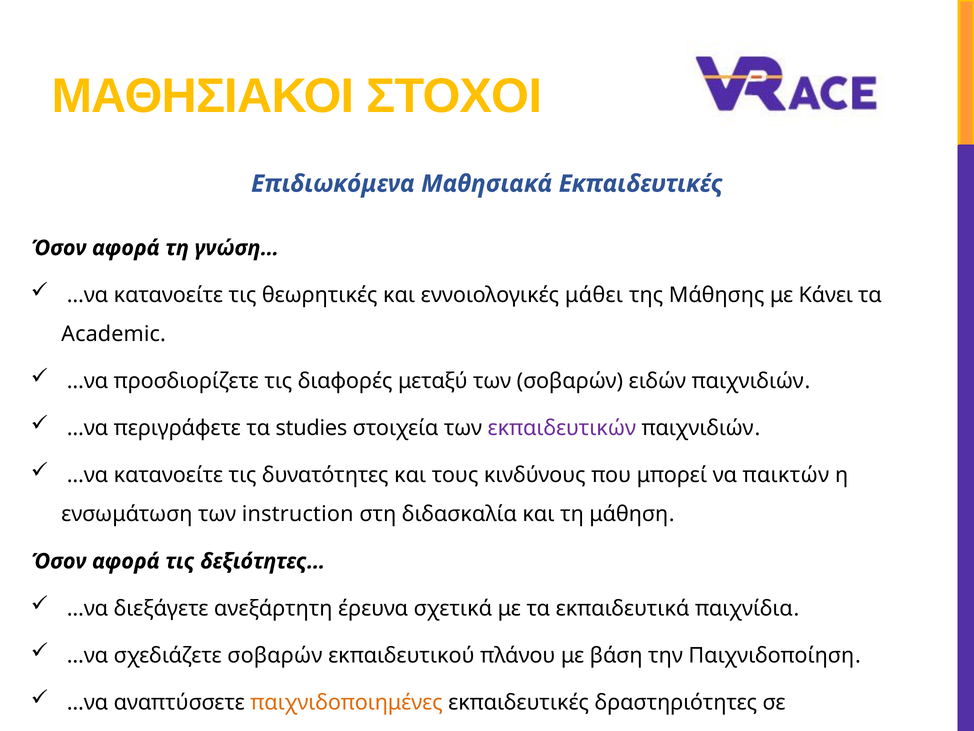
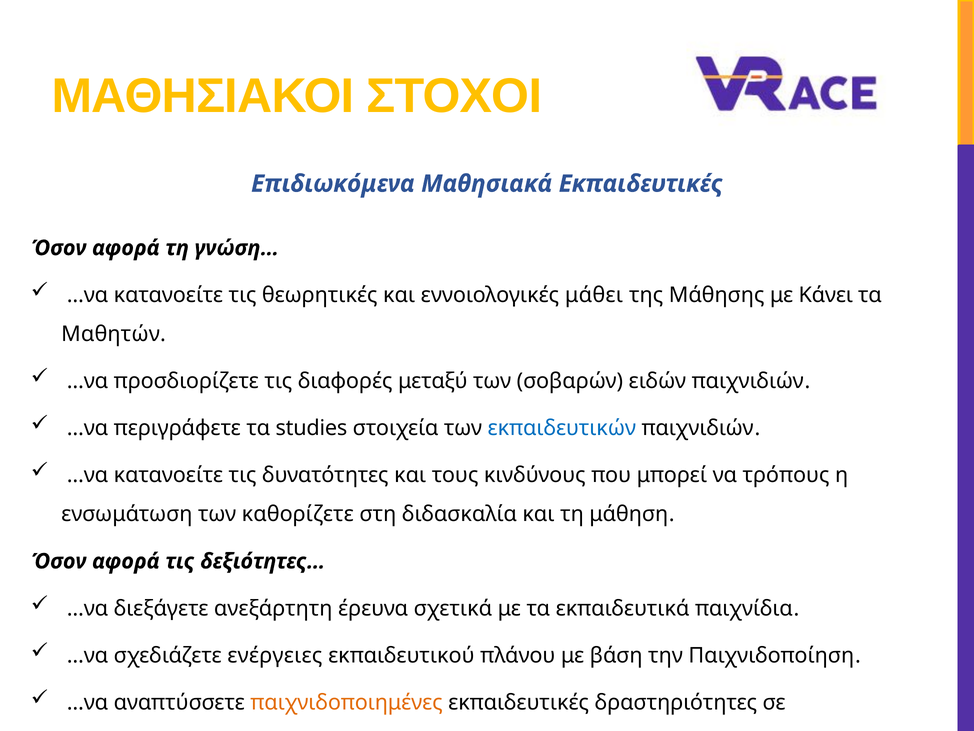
Academic: Academic -> Μαθητών (114, 334)
εκπαιδευτικών colour: purple -> blue (562, 428)
παικτών: παικτών -> τρόπους (786, 475)
instruction: instruction -> καθορίζετε (298, 514)
σχεδιάζετε σοβαρών: σοβαρών -> ενέργειες (275, 655)
